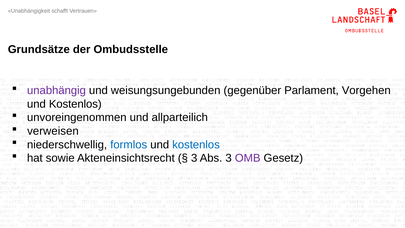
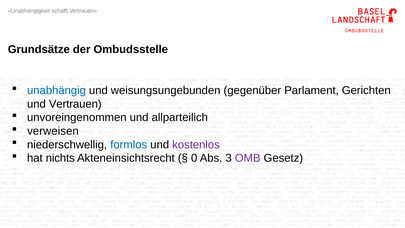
unabhängig colour: purple -> blue (56, 90)
Vorgehen: Vorgehen -> Gerichten (366, 90)
Kostenlos: Kostenlos -> Vertrauen (75, 104)
kostenlos colour: blue -> purple (196, 145)
sowie: sowie -> nichts (60, 158)
3: 3 -> 0 (194, 158)
